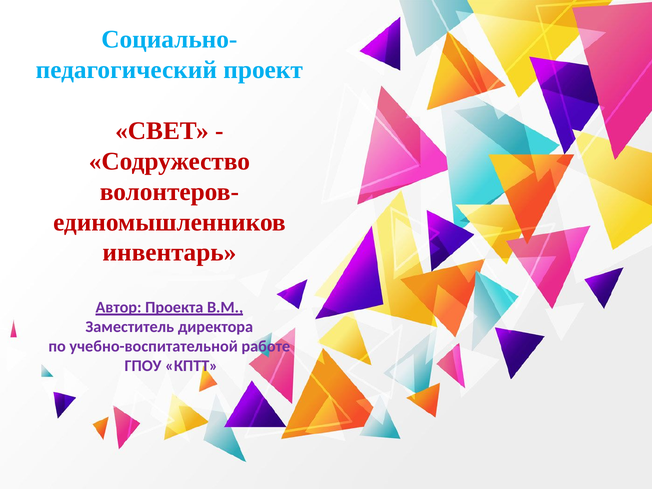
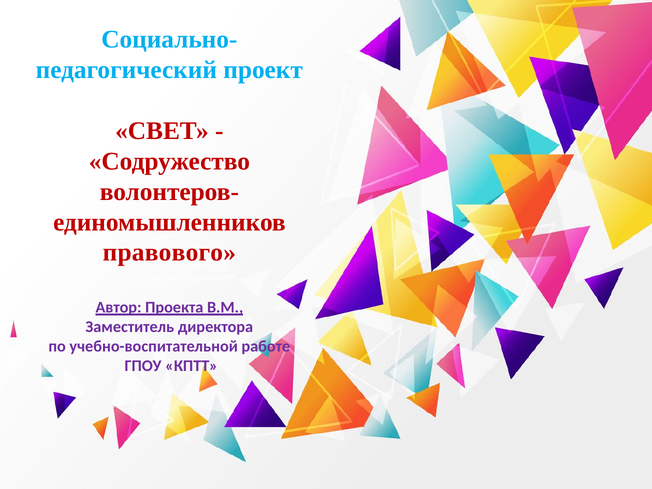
инвентарь: инвентарь -> правового (169, 253)
